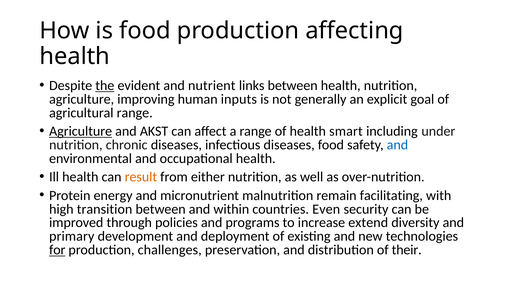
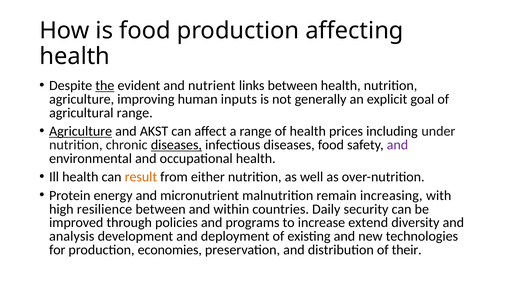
smart: smart -> prices (346, 131)
diseases underline: none -> present (176, 145)
and colour: blue -> purple (397, 145)
facilitating: facilitating -> increasing (391, 195)
transition: transition -> resilience (105, 209)
Even: Even -> Daily (326, 209)
primary: primary -> analysis (72, 236)
for underline: present -> none (57, 250)
challenges: challenges -> economies (170, 250)
